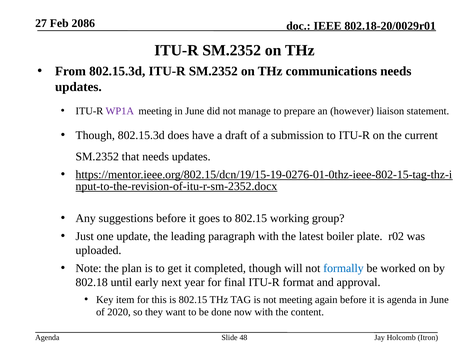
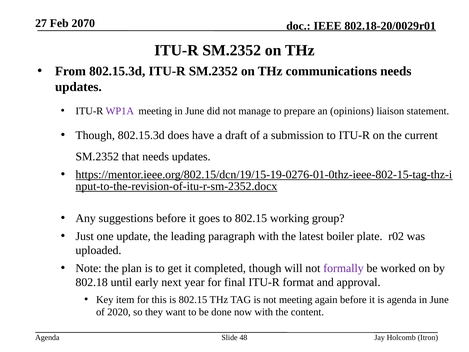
2086: 2086 -> 2070 (83, 23)
however: however -> opinions (352, 111)
formally colour: blue -> purple (343, 268)
